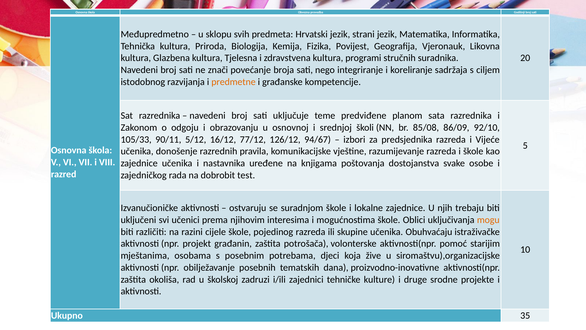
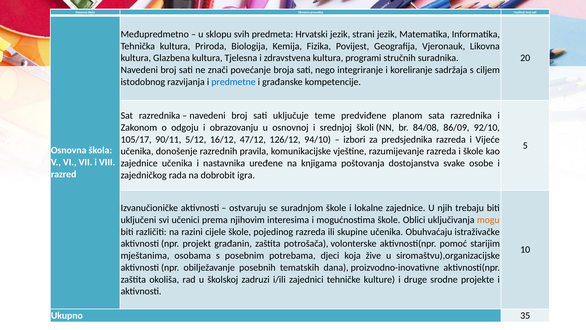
predmetne colour: orange -> blue (233, 82)
85/08: 85/08 -> 84/08 (426, 127)
105/33: 105/33 -> 105/17 (136, 139)
77/12: 77/12 -> 47/12 (253, 139)
94/67: 94/67 -> 94/10 (318, 139)
test: test -> igra (246, 175)
